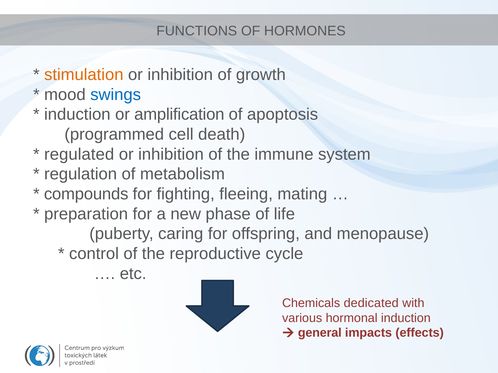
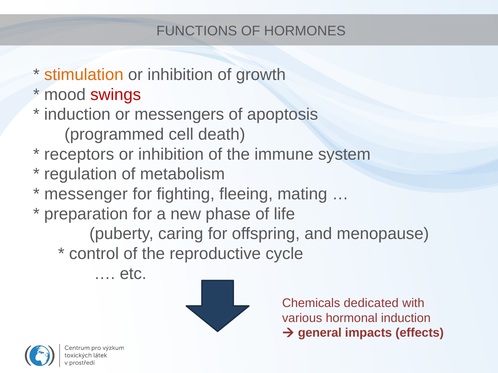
swings colour: blue -> red (116, 95)
amplification: amplification -> messengers (179, 115)
regulated: regulated -> receptors (79, 154)
compounds: compounds -> messenger (86, 194)
